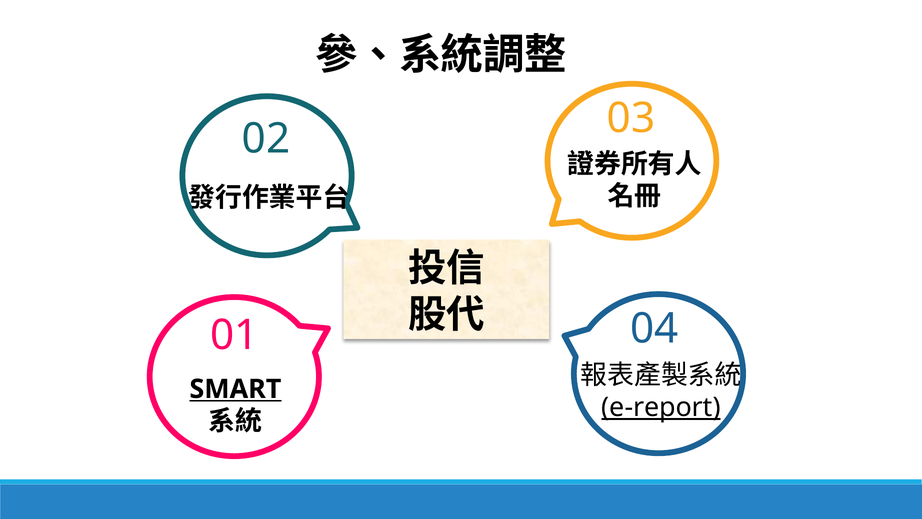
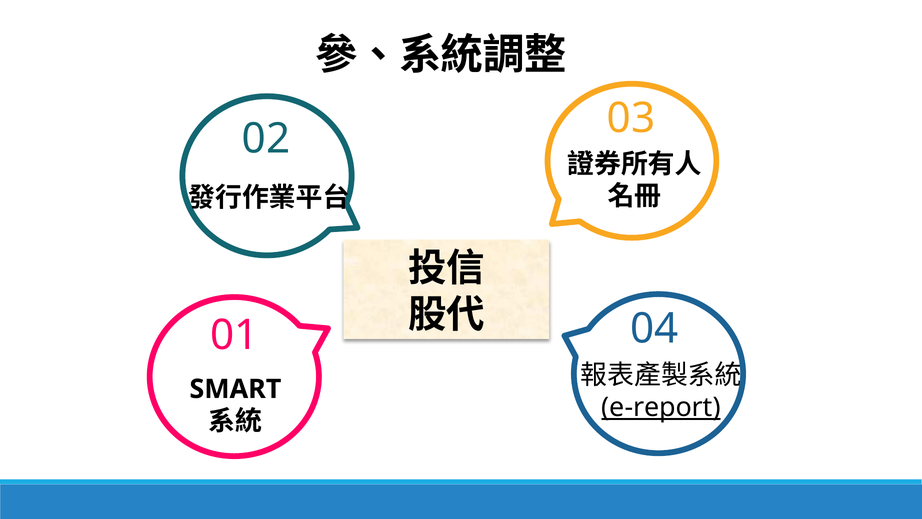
SMART underline: present -> none (235, 389)
